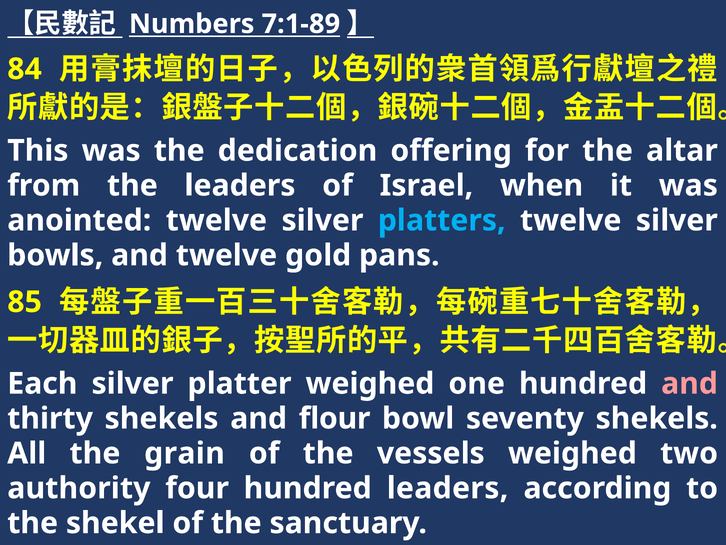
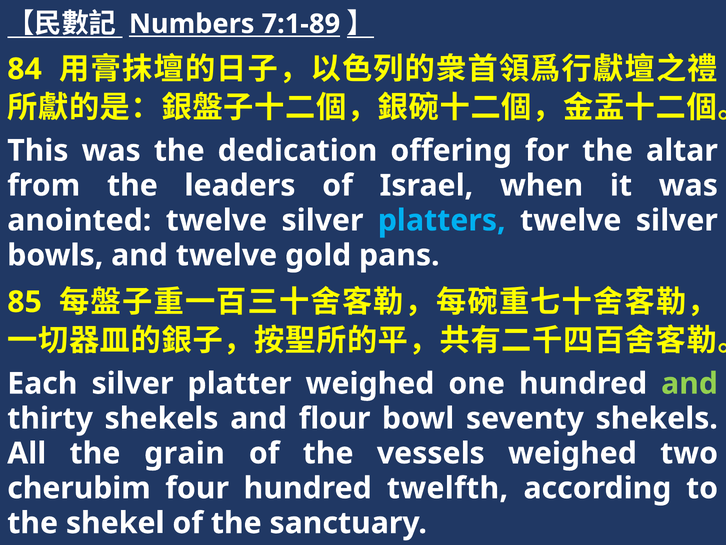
and colour: pink -> light green (690, 383)
authority: authority -> cherubim (79, 488)
hundred leaders: leaders -> twelfth (447, 488)
